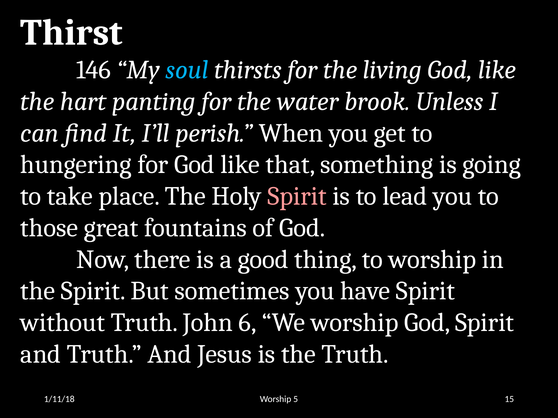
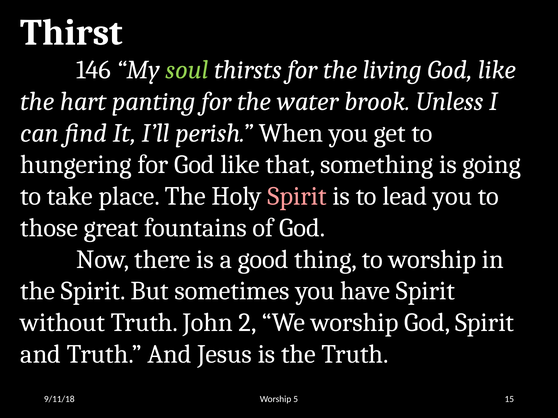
soul colour: light blue -> light green (187, 70)
6: 6 -> 2 (248, 323)
1/11/18: 1/11/18 -> 9/11/18 (59, 400)
